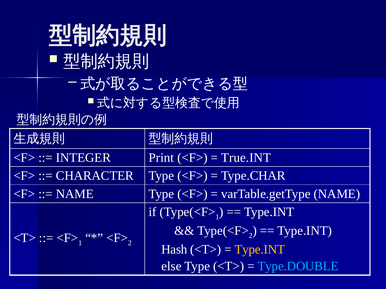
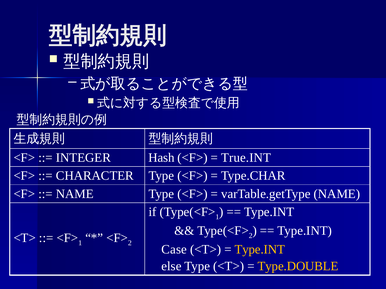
Print: Print -> Hash (161, 158)
Hash: Hash -> Case (174, 250)
Type.DOUBLE colour: light blue -> yellow (298, 267)
